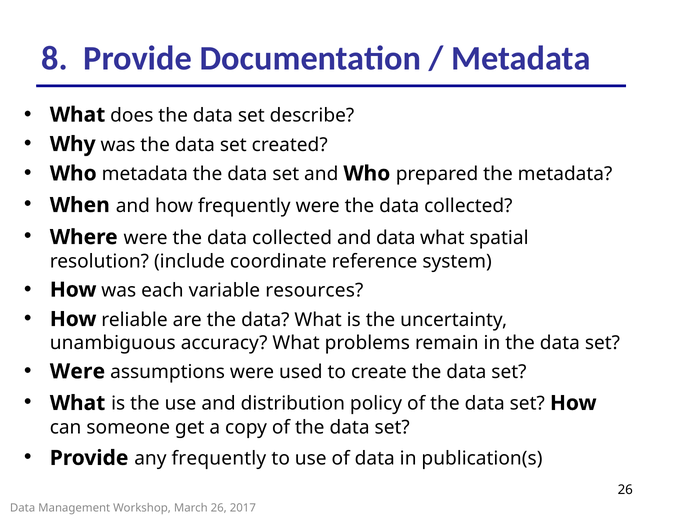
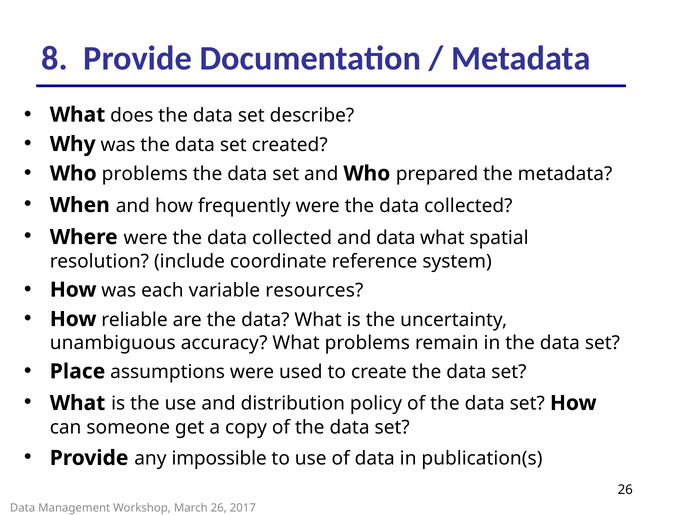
Who metadata: metadata -> problems (145, 174)
Were: Were -> Place (78, 372)
any frequently: frequently -> impossible (219, 459)
